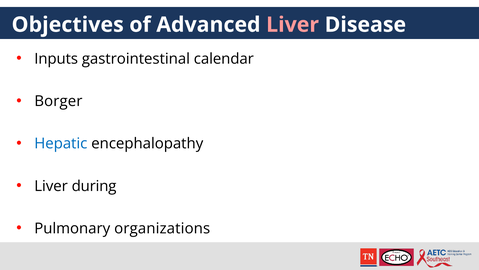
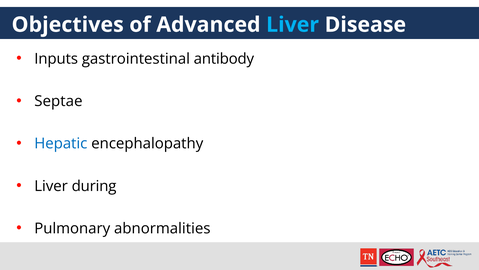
Liver colour: pink -> light blue (293, 25)
calendar: calendar -> antibody (224, 59)
Borger: Borger -> Septae (58, 101)
organizations: organizations -> abnormalities (162, 228)
